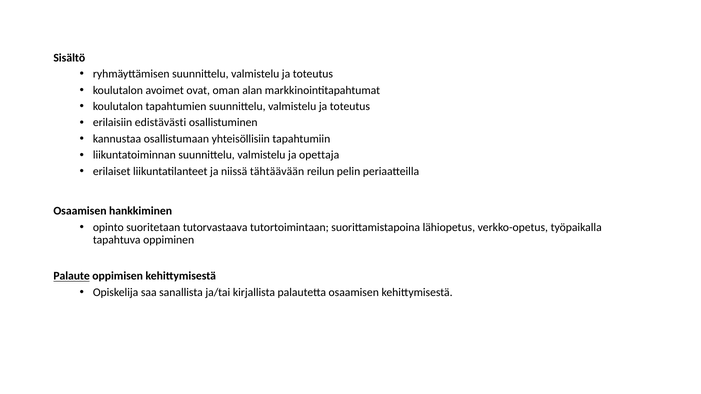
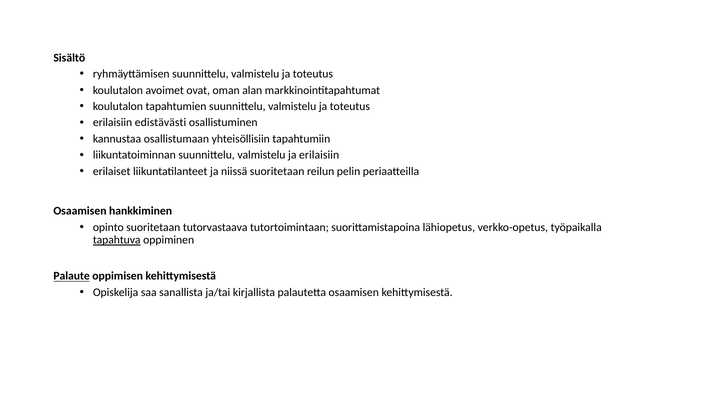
ja opettaja: opettaja -> erilaisiin (319, 155)
niissä tähtäävään: tähtäävään -> suoritetaan (277, 171)
tapahtuva underline: none -> present (117, 240)
